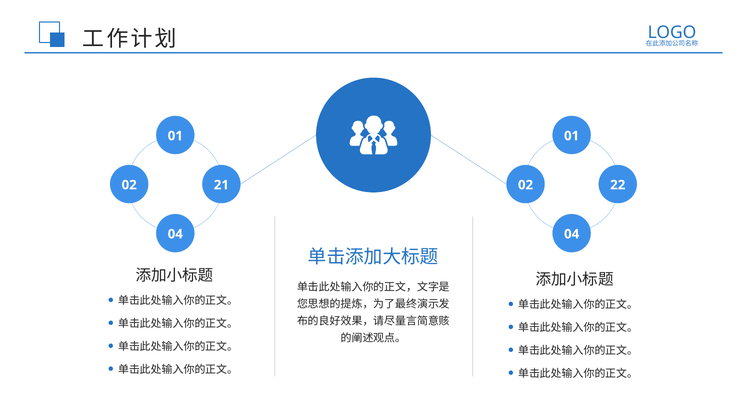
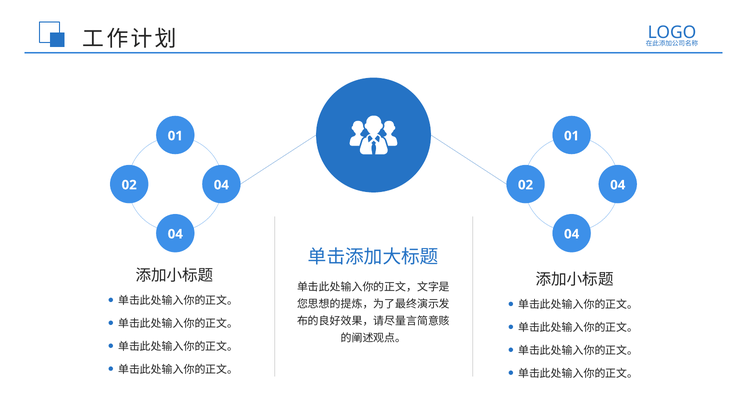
21: 21 -> 04 (221, 185)
22: 22 -> 04 (618, 185)
